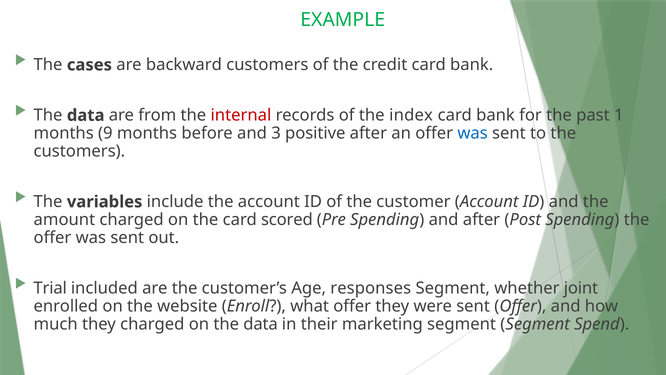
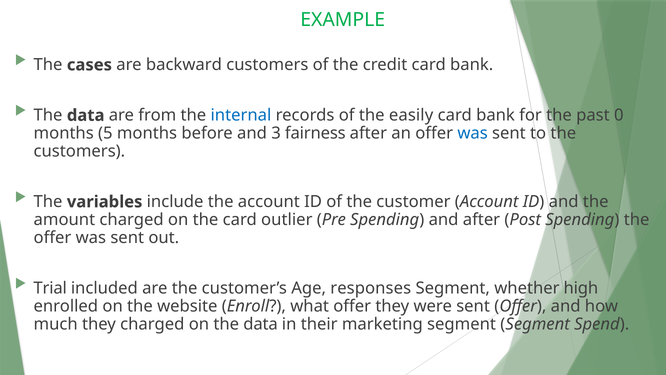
internal colour: red -> blue (241, 115)
index: index -> easily (411, 115)
1: 1 -> 0 (619, 115)
9: 9 -> 5 (105, 133)
positive: positive -> fairness (315, 133)
scored: scored -> outlier (287, 220)
joint: joint -> high (581, 288)
